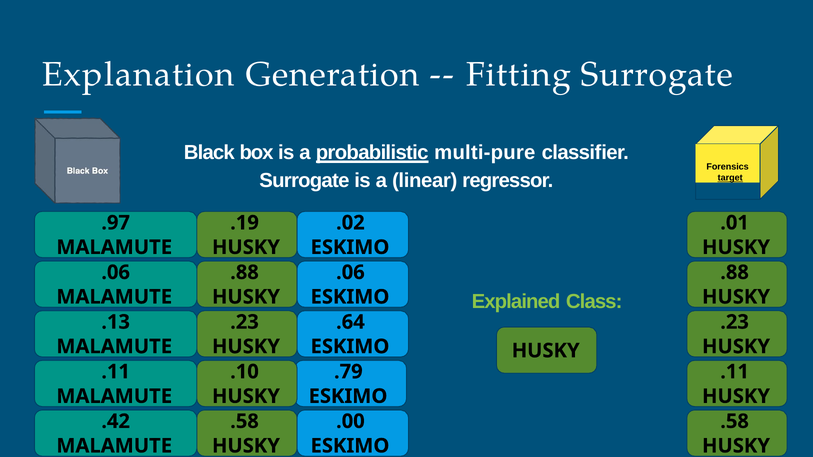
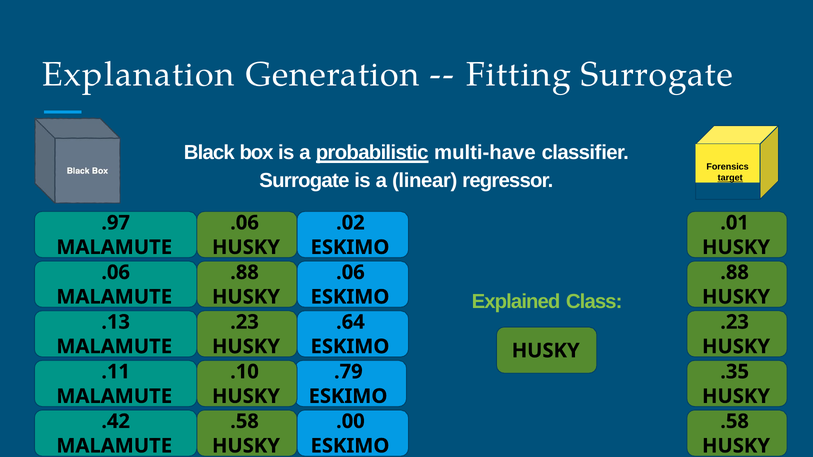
multi-pure: multi-pure -> multi-have (485, 153)
.19: .19 -> .06 (245, 223)
.11: .11 -> .35 (735, 372)
